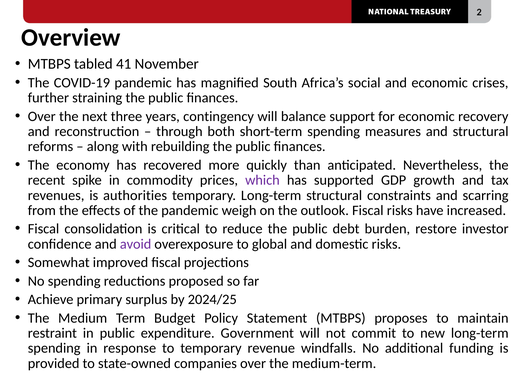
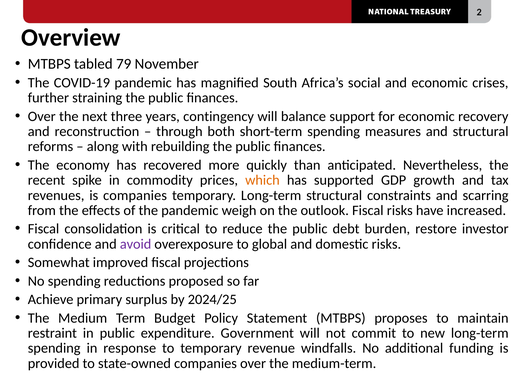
41: 41 -> 79 (124, 64)
which colour: purple -> orange (262, 180)
is authorities: authorities -> companies (135, 195)
